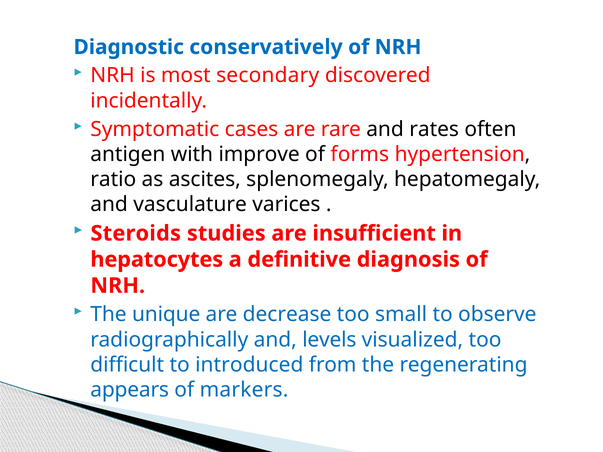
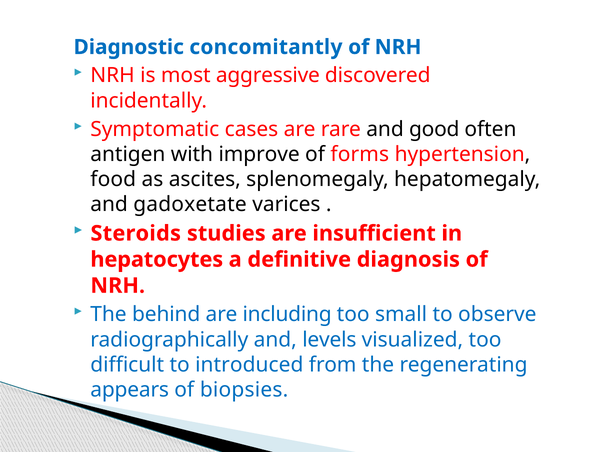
conservatively: conservatively -> concomitantly (266, 47)
secondary: secondary -> aggressive (268, 76)
rates: rates -> good (434, 129)
ratio: ratio -> food (113, 179)
vasculature: vasculature -> gadoxetate (190, 205)
unique: unique -> behind (166, 315)
decrease: decrease -> including (287, 315)
markers: markers -> biopsies (244, 390)
